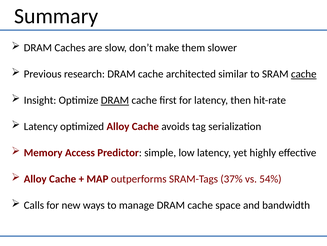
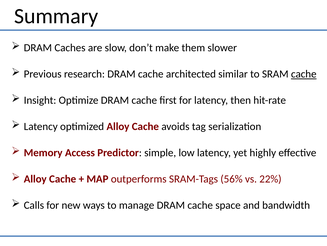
DRAM underline: present -> none (115, 100)
37%: 37% -> 56% (231, 179)
54%: 54% -> 22% (270, 179)
